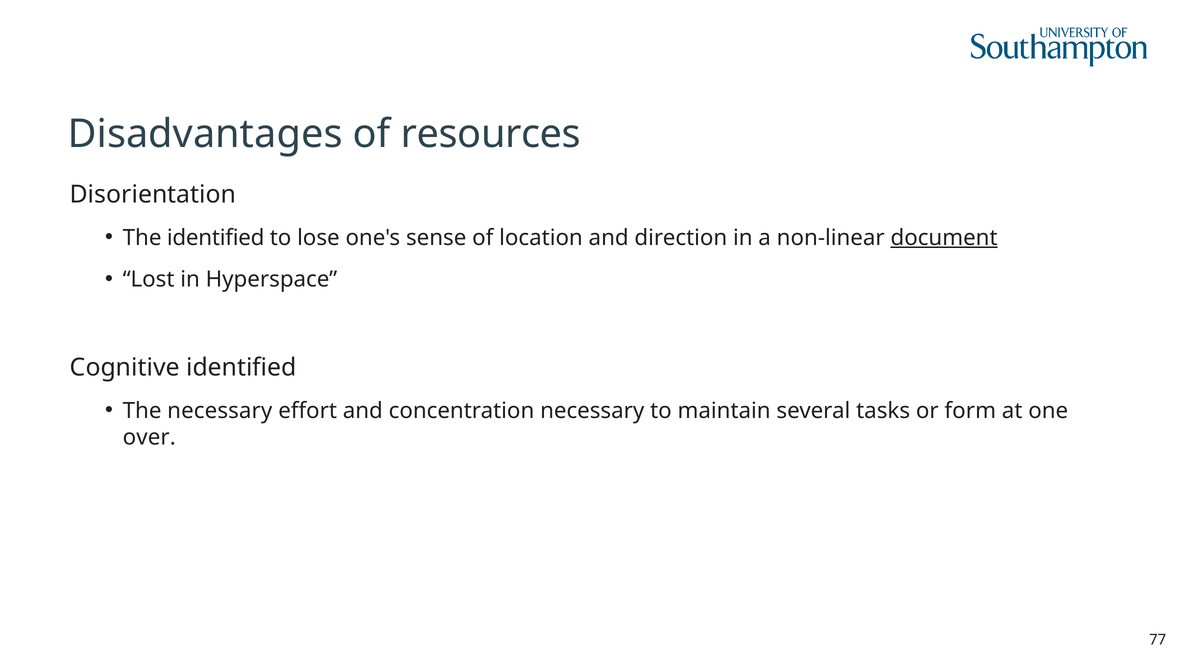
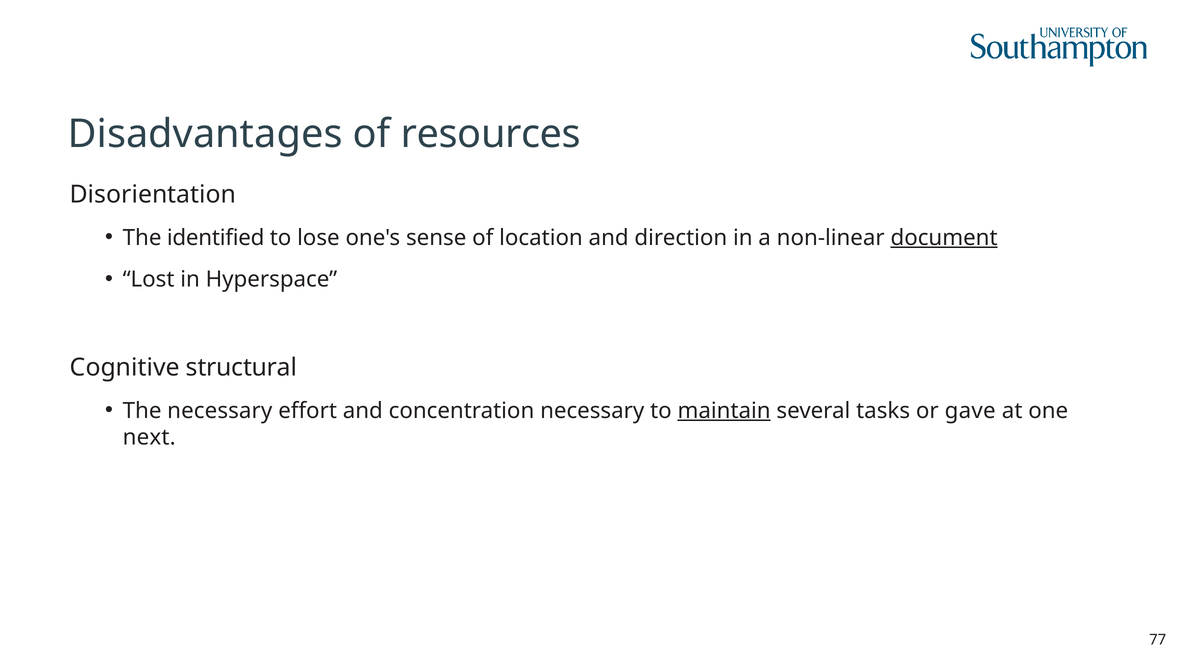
Cognitive identified: identified -> structural (241, 367)
maintain underline: none -> present (724, 410)
form: form -> gave (970, 410)
over: over -> next (149, 437)
